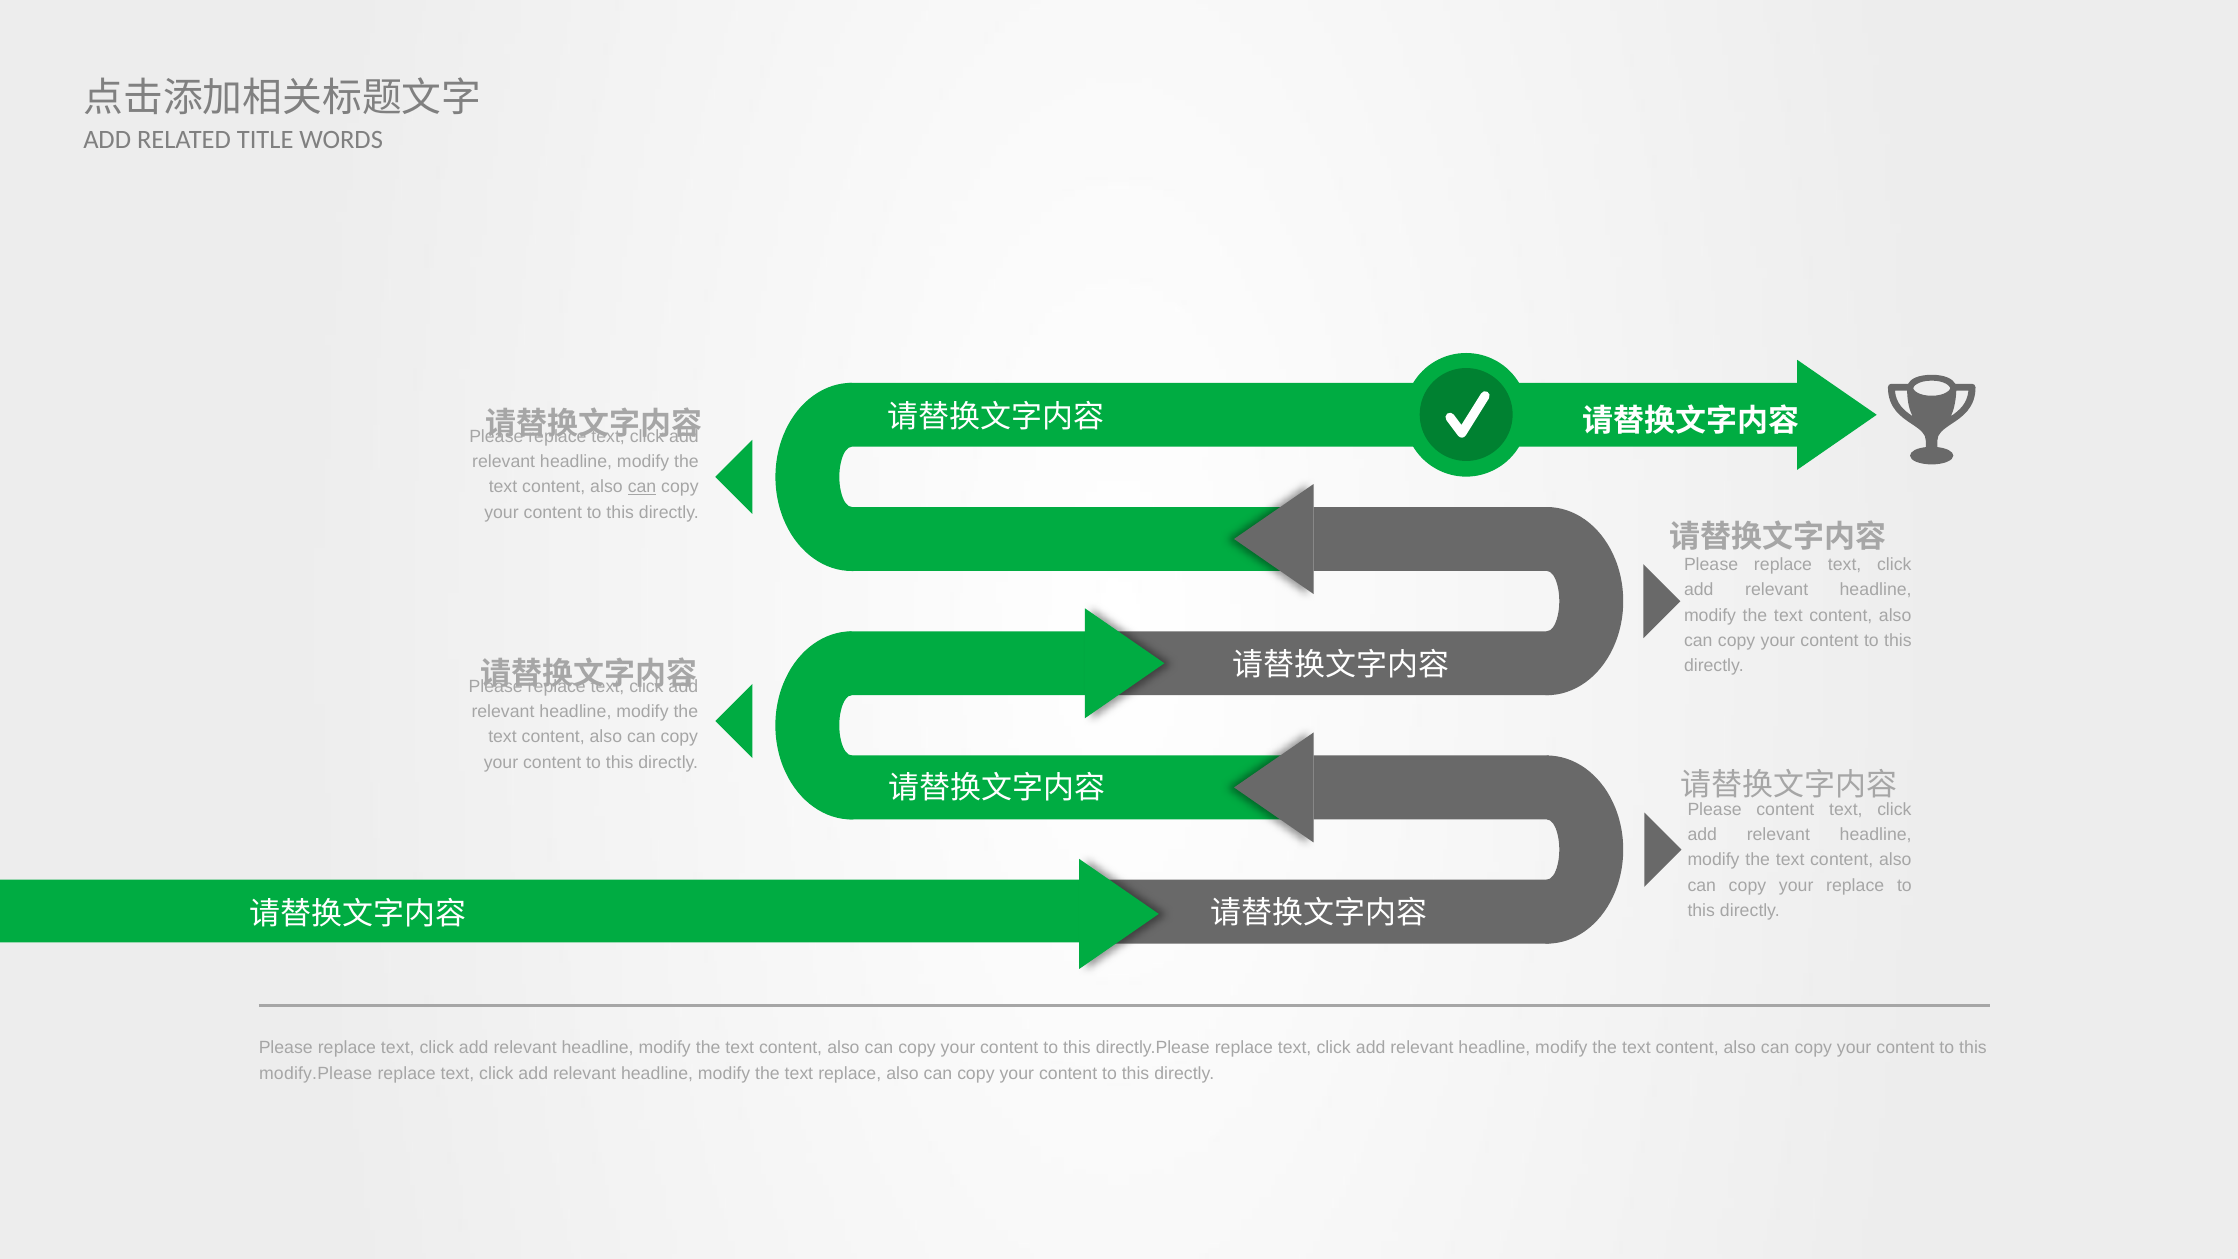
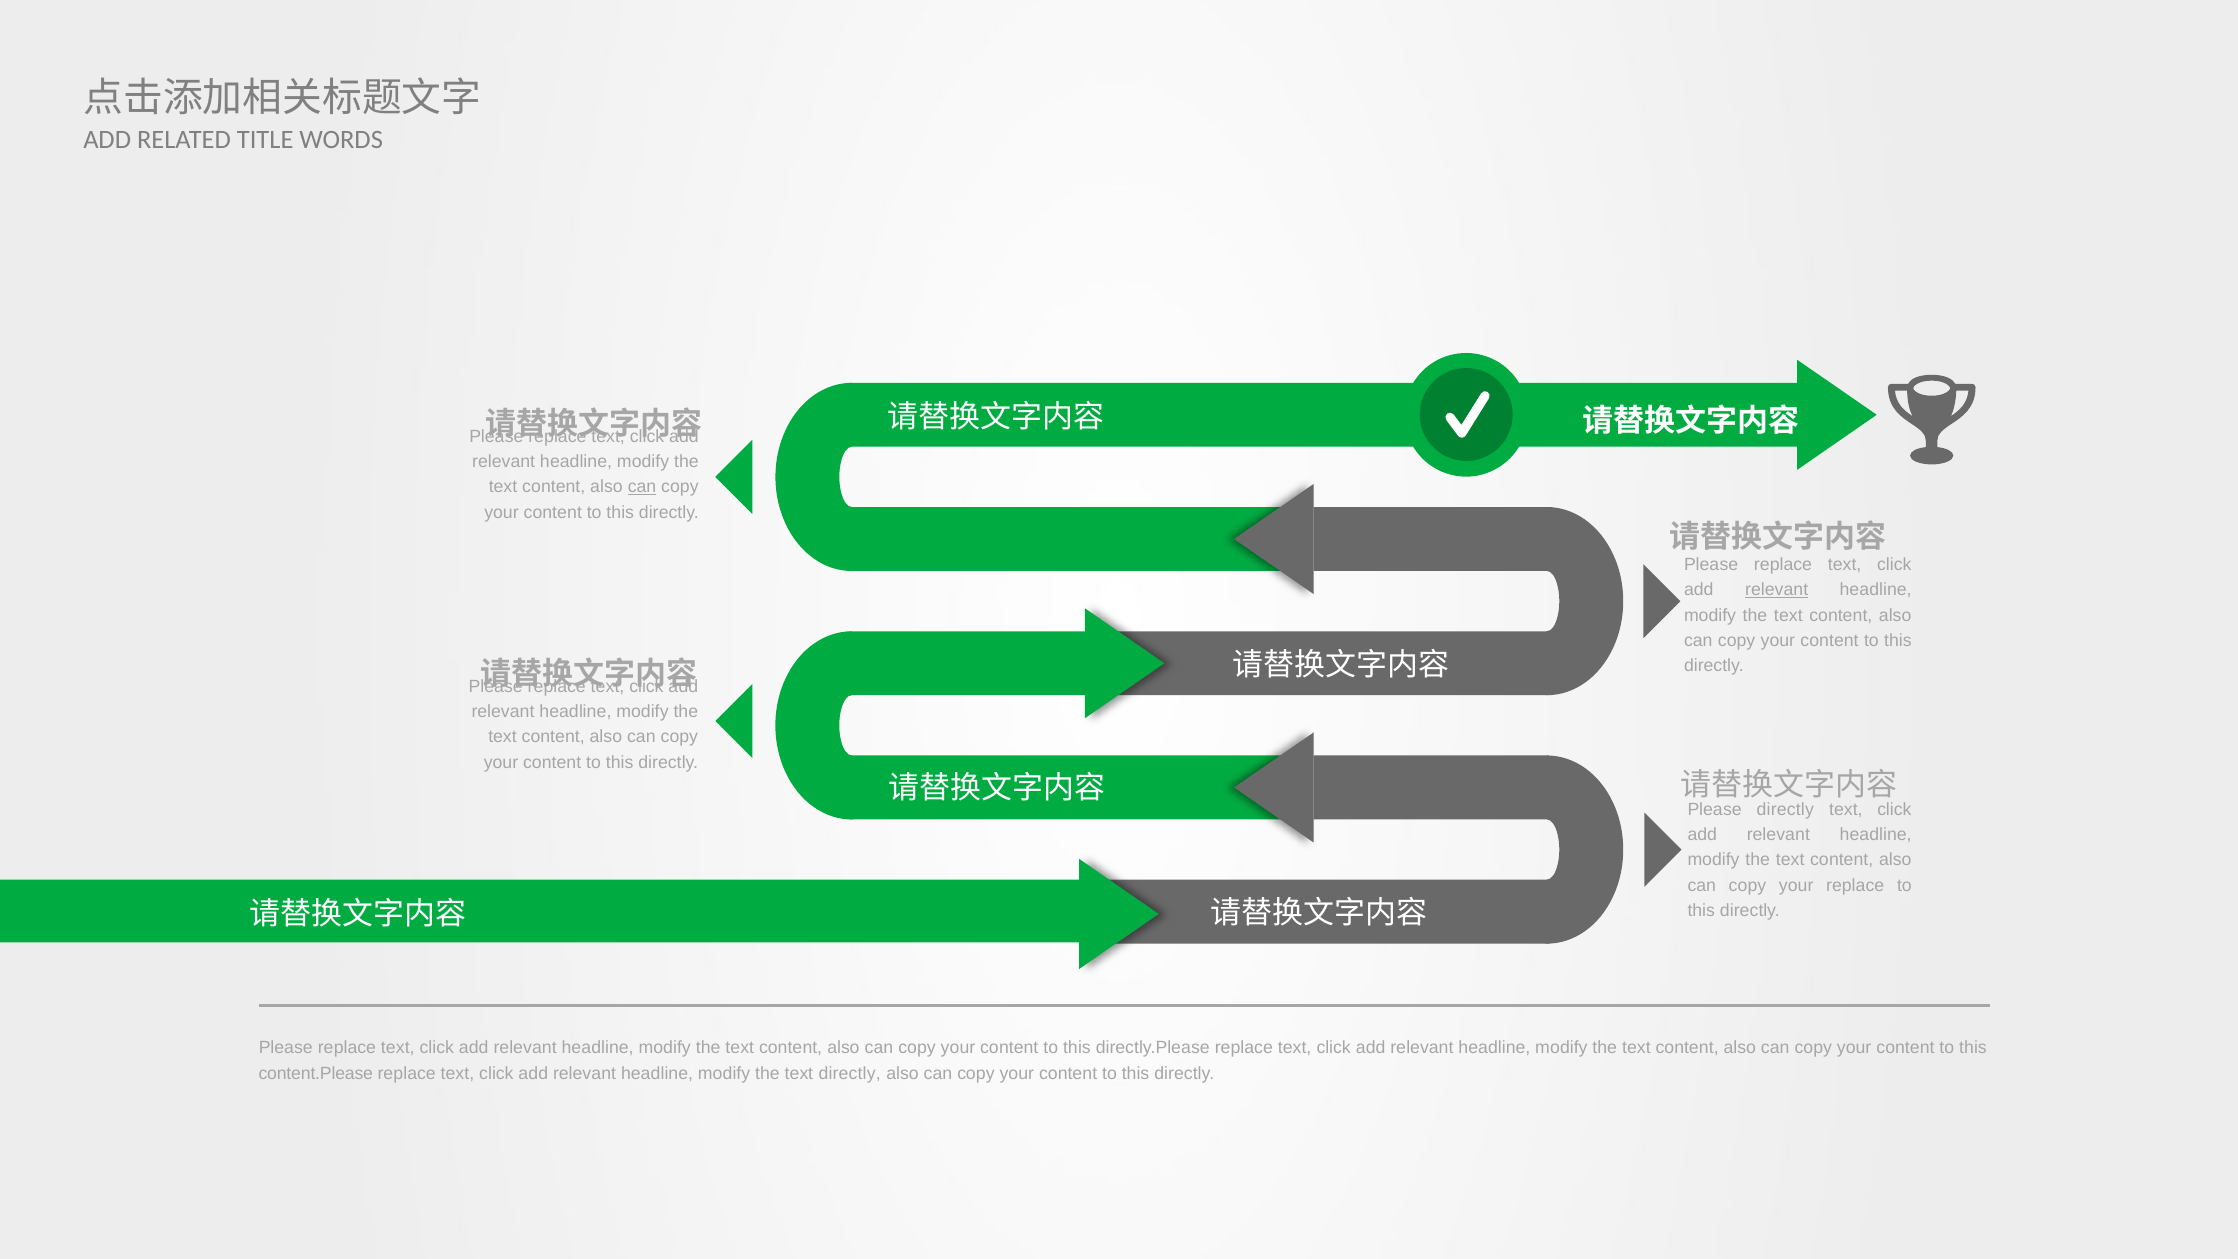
relevant underline: none -> present (1777, 590)
Please content: content -> directly (1785, 809)
modify.Please: modify.Please -> content.Please (316, 1073)
text replace: replace -> directly (850, 1073)
